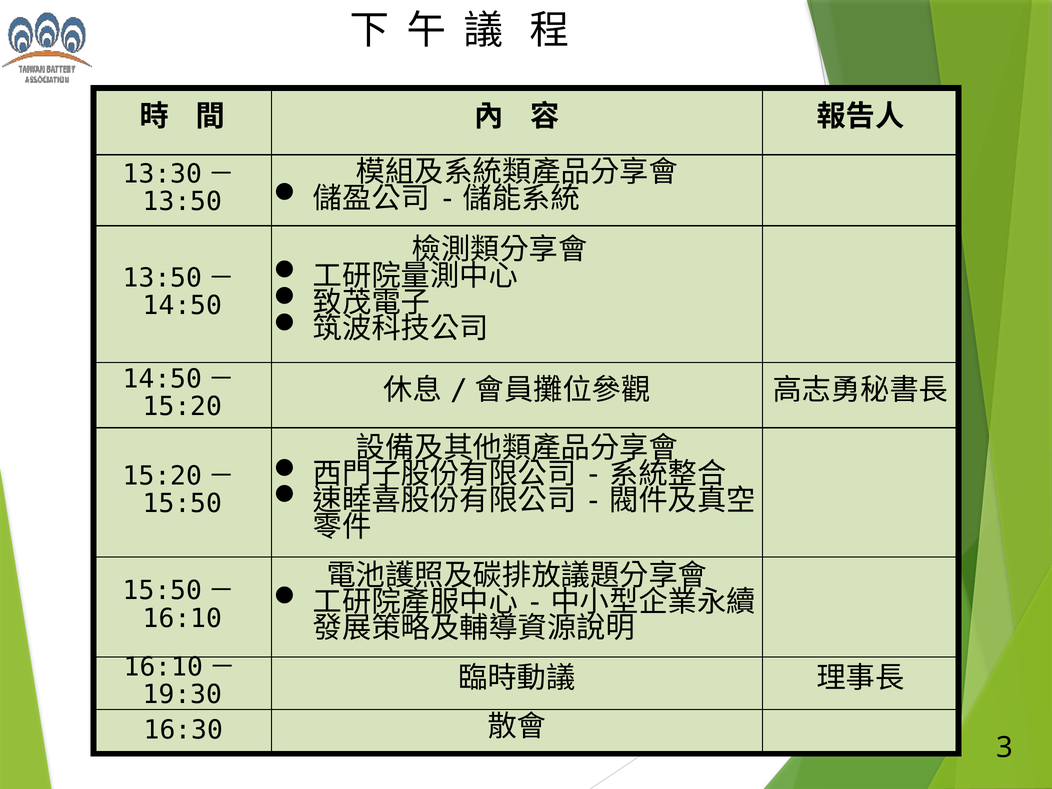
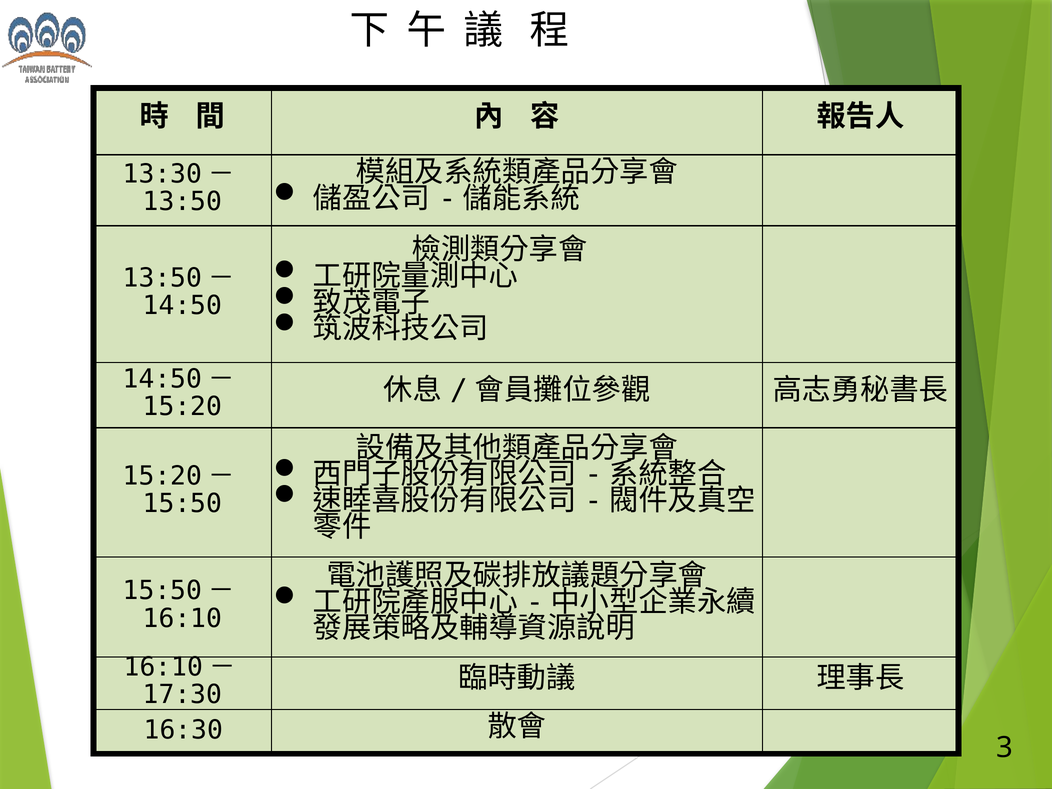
19:30: 19:30 -> 17:30 (183, 695)
